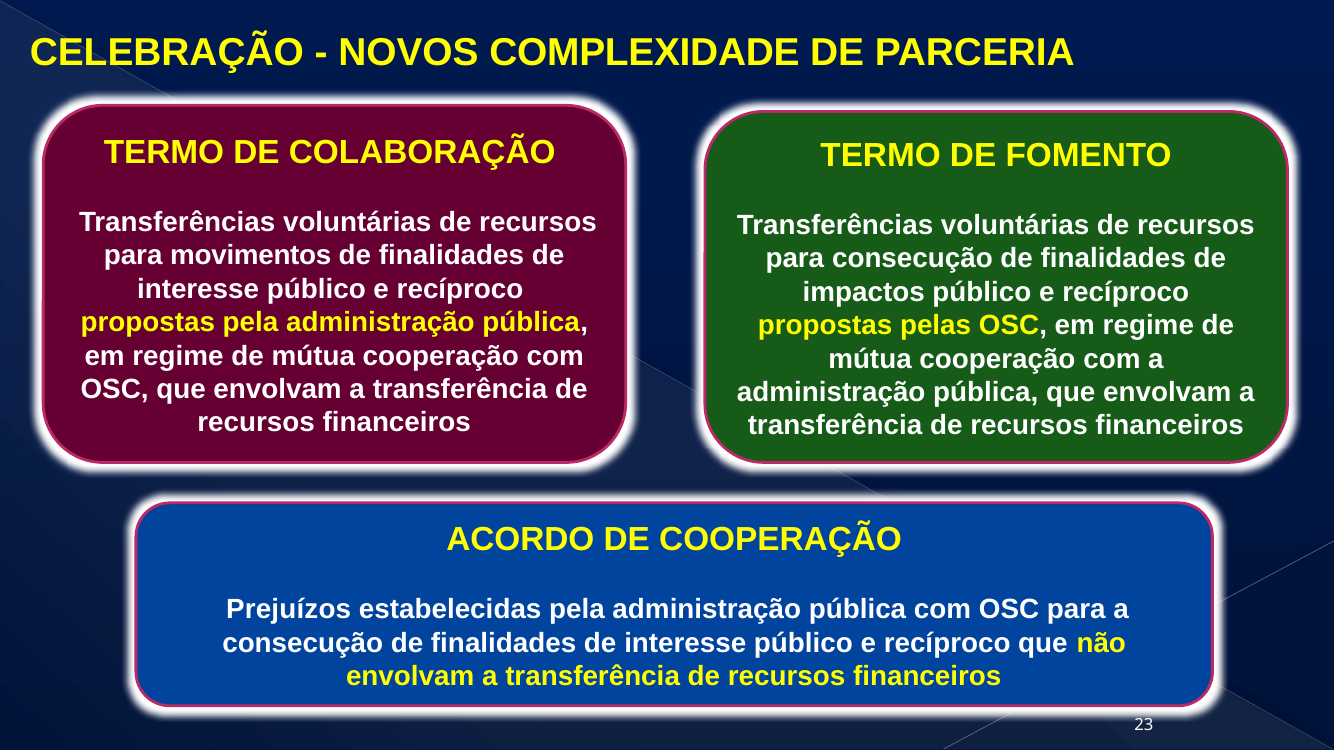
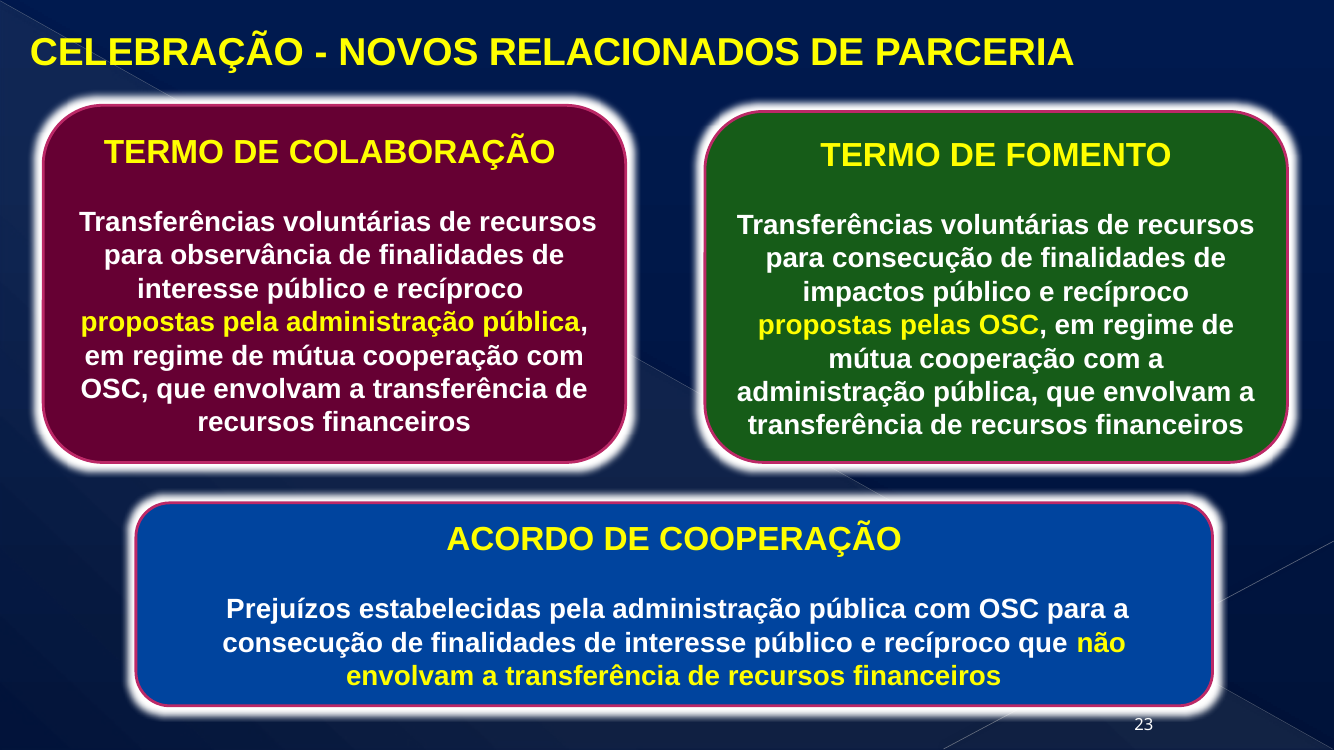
COMPLEXIDADE: COMPLEXIDADE -> RELACIONADOS (645, 53)
movimentos: movimentos -> observância (251, 256)
